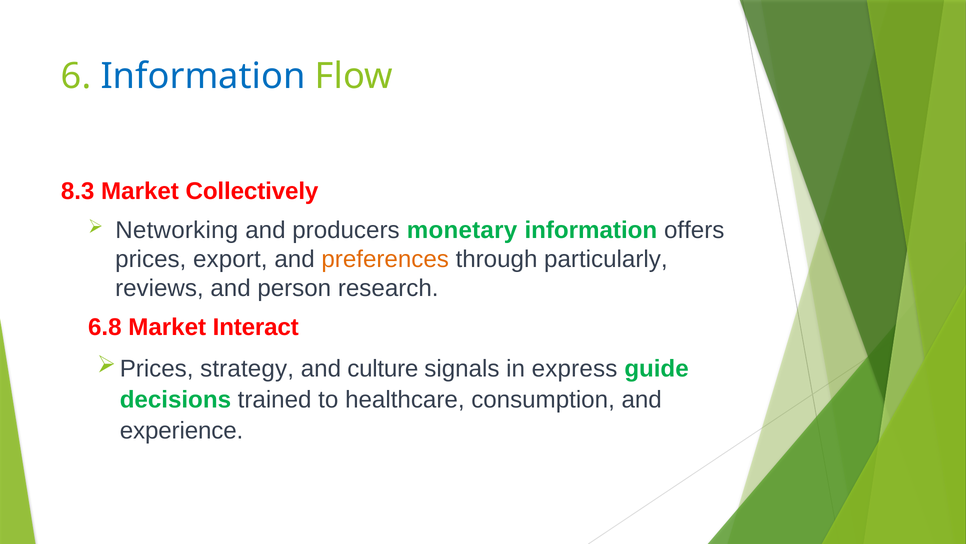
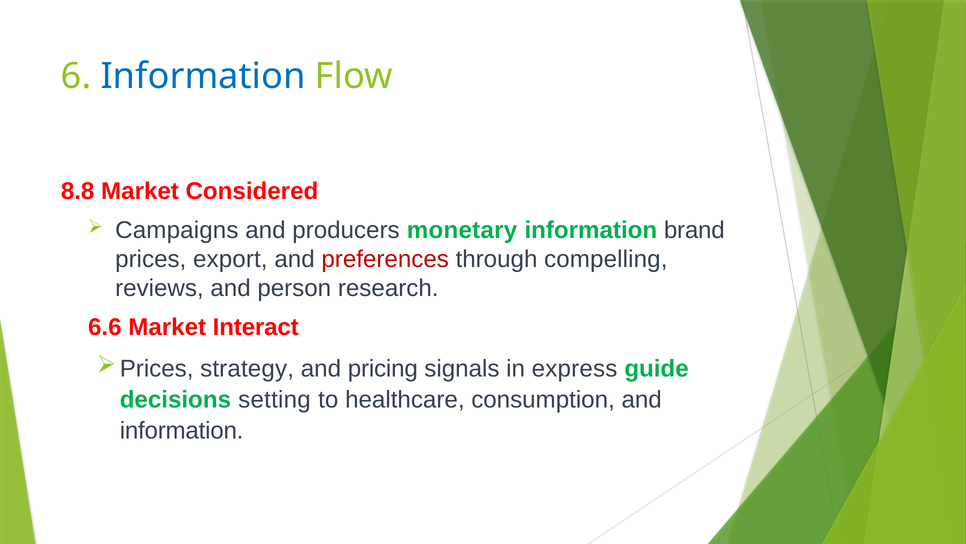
8.3: 8.3 -> 8.8 (78, 191)
Collectively: Collectively -> Considered (252, 191)
Networking: Networking -> Campaigns (177, 230)
offers: offers -> brand (694, 230)
preferences colour: orange -> red (385, 259)
particularly: particularly -> compelling (606, 259)
6.8: 6.8 -> 6.6 (105, 327)
culture: culture -> pricing (383, 368)
trained: trained -> setting (275, 399)
experience: experience -> information (182, 430)
